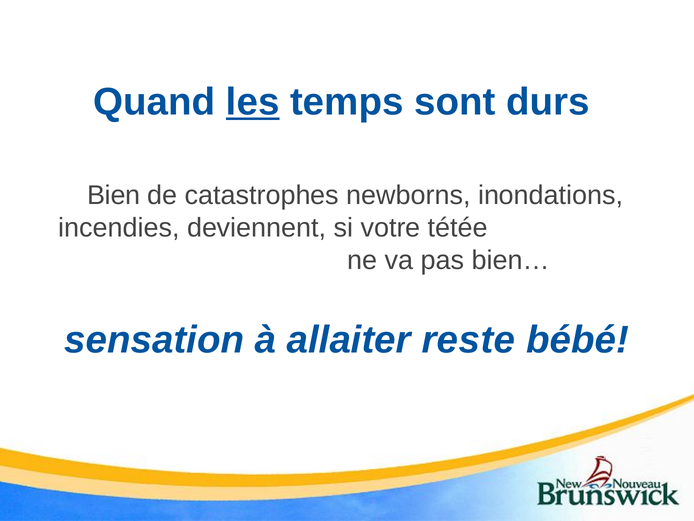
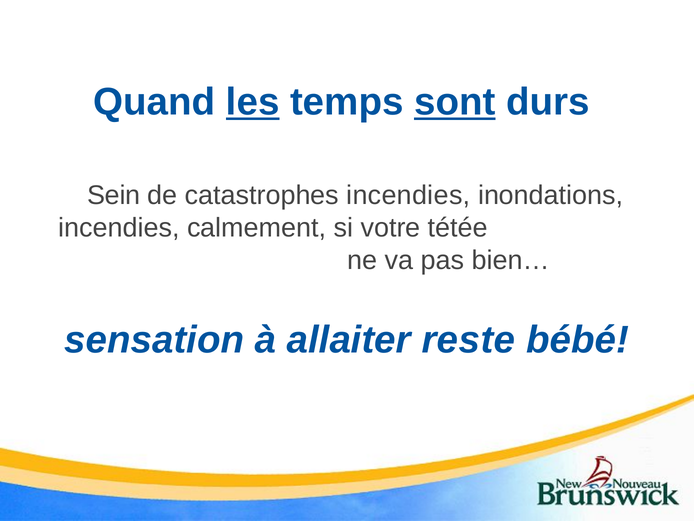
sont underline: none -> present (455, 102)
Bien: Bien -> Sein (114, 195)
catastrophes newborns: newborns -> incendies (408, 195)
deviennent: deviennent -> calmement (257, 227)
